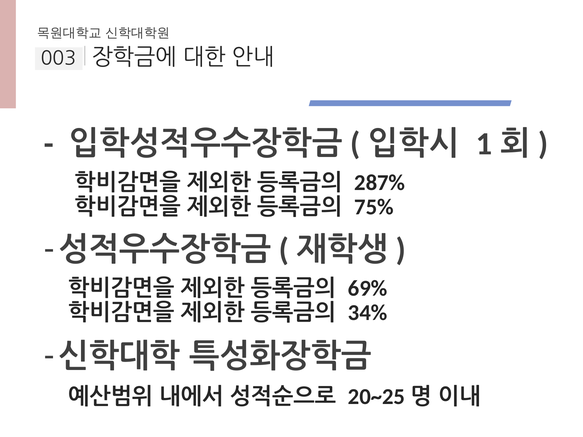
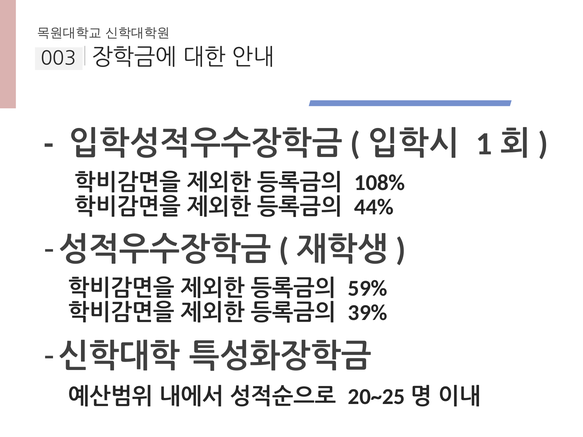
287%: 287% -> 108% (380, 183)
75%: 75% -> 44% (374, 207)
69%: 69% -> 59% (368, 288)
34%: 34% -> 39% (368, 313)
